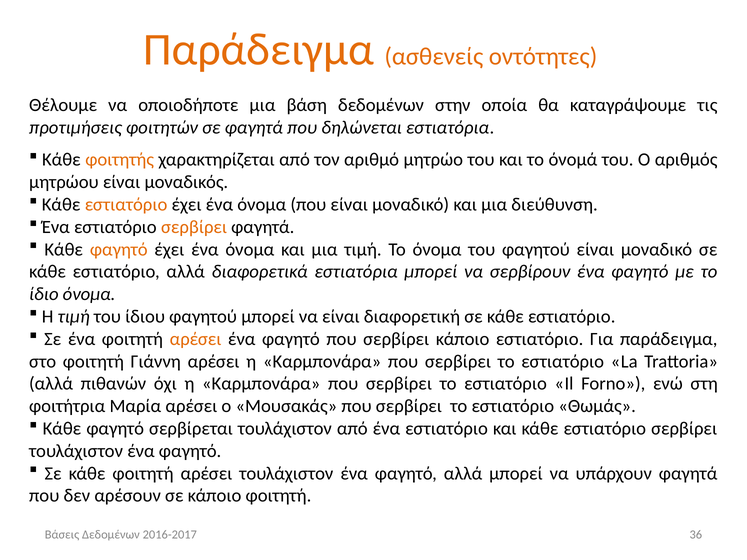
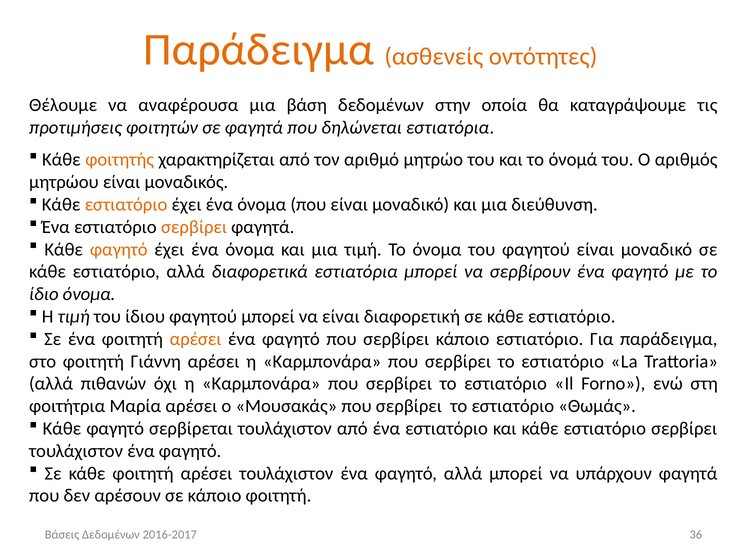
οποιοδήποτε: οποιοδήποτε -> αναφέρουσα (188, 105)
